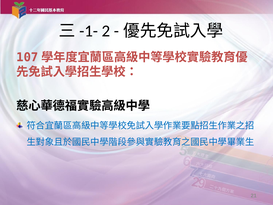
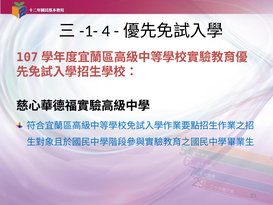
2: 2 -> 4 (106, 31)
